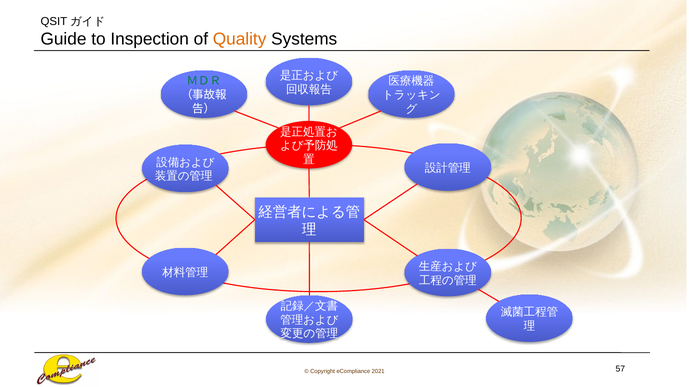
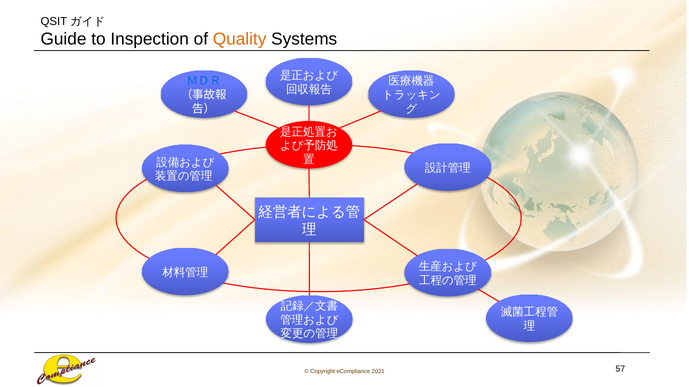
ＭＤＲ colour: green -> blue (204, 81)
